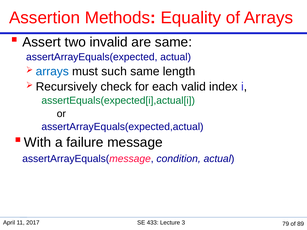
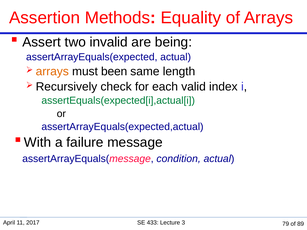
are same: same -> being (174, 42)
arrays colour: blue -> orange (52, 71)
such: such -> been (114, 71)
